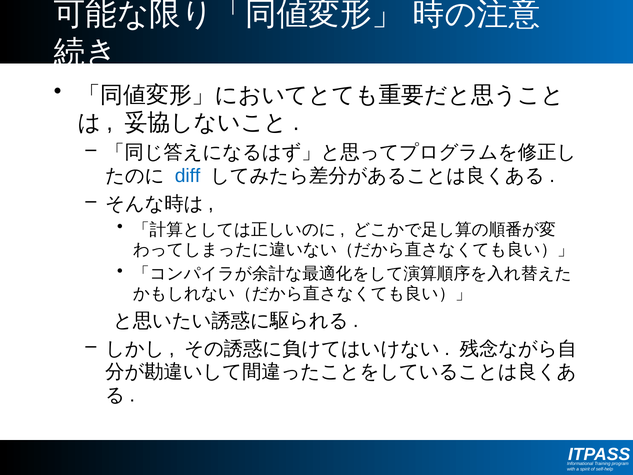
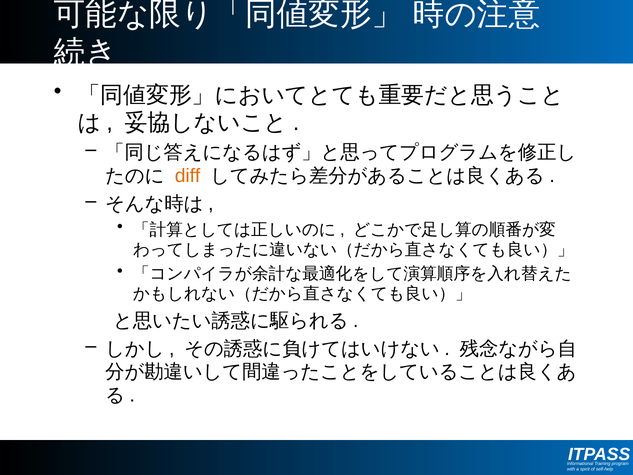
diff colour: blue -> orange (188, 176)
